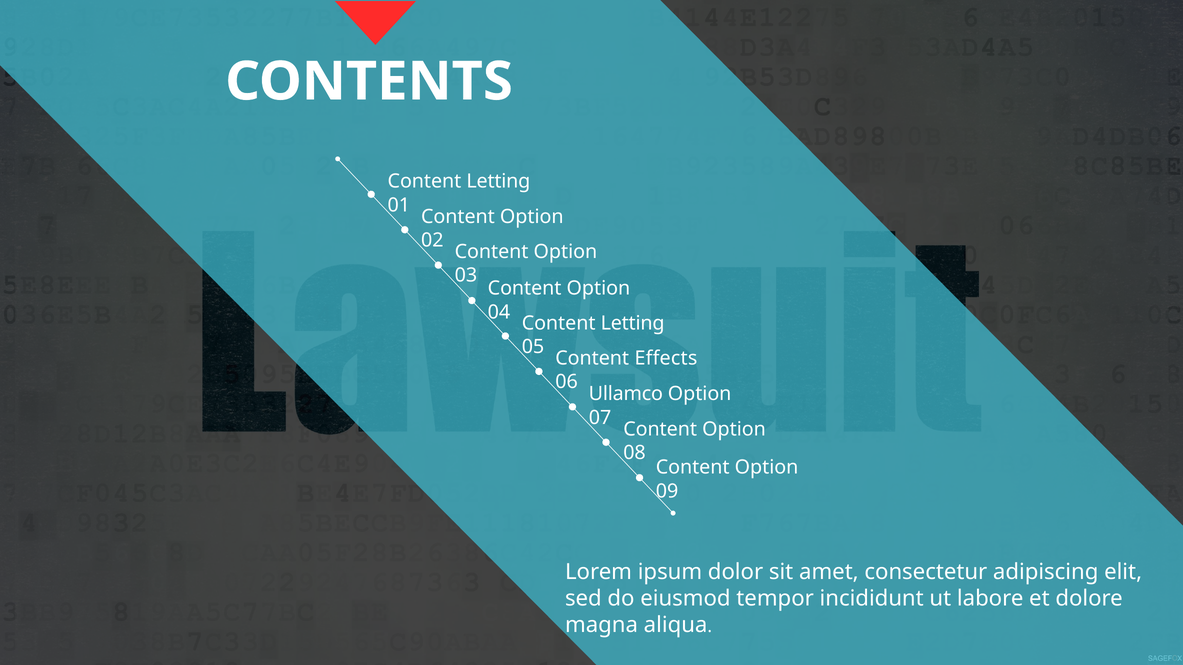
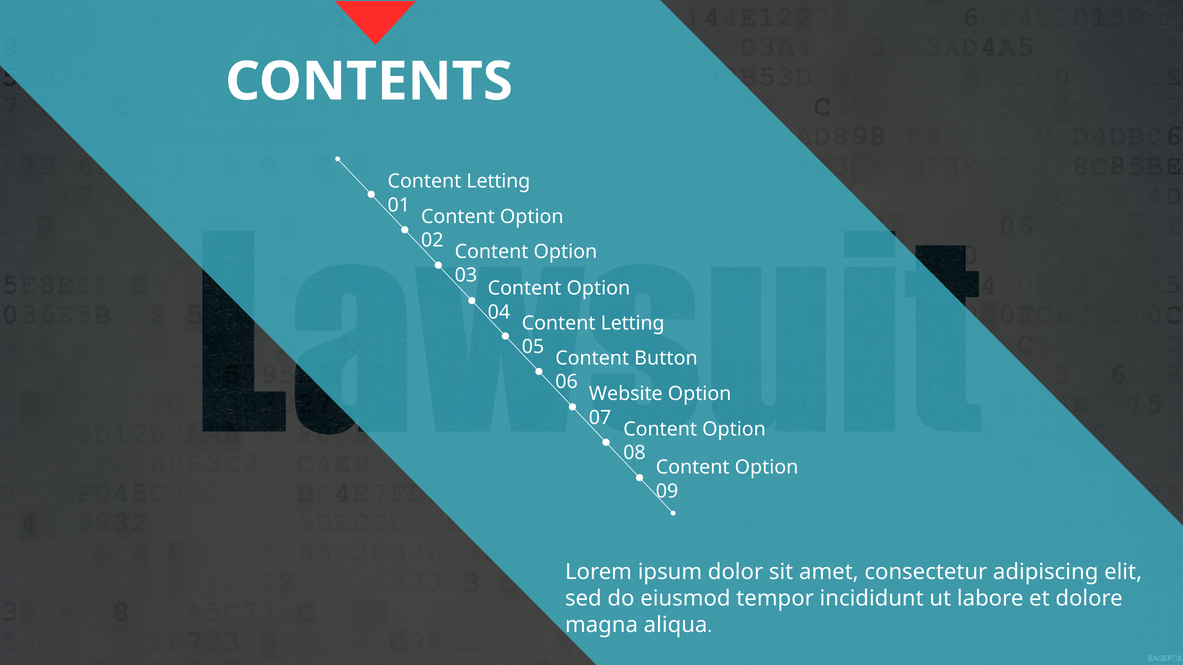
Effects: Effects -> Button (666, 358)
Ullamco: Ullamco -> Website (626, 394)
